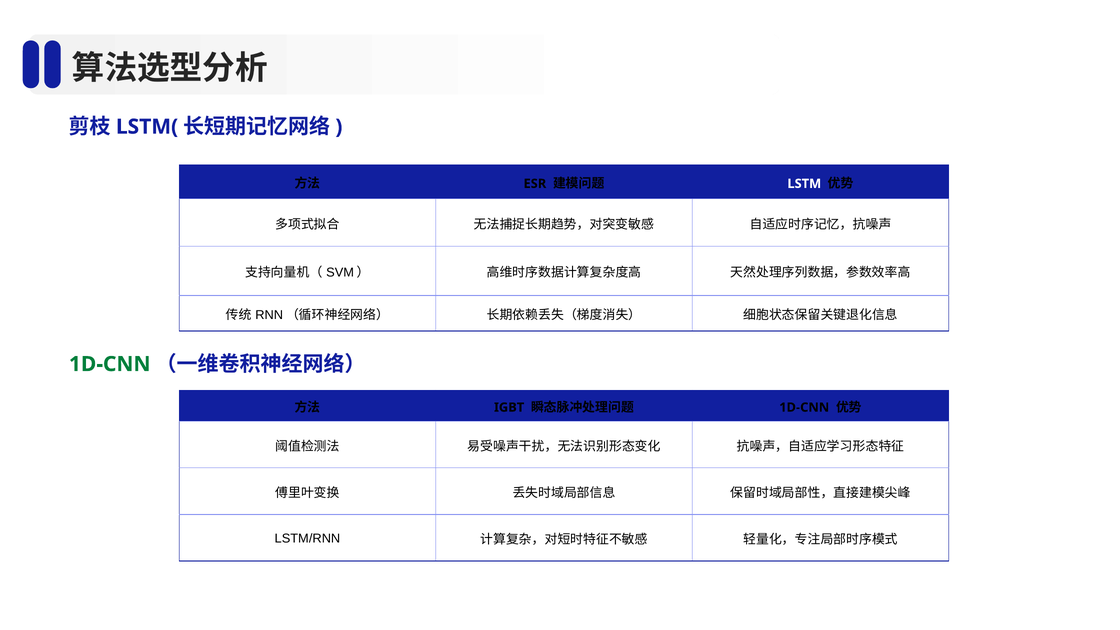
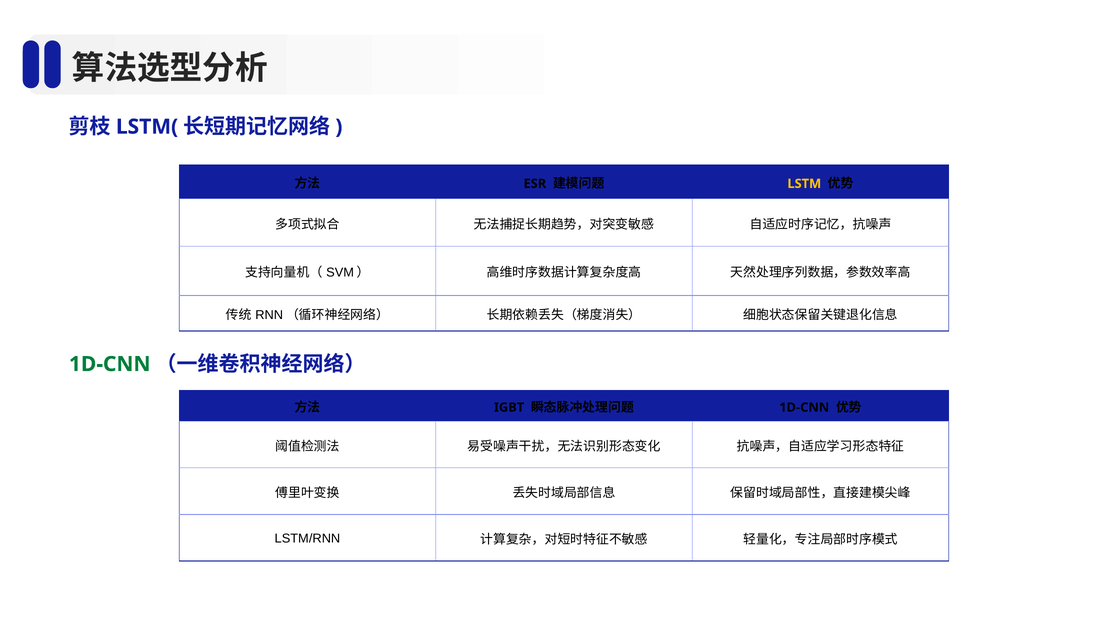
LSTM colour: white -> yellow (804, 184)
